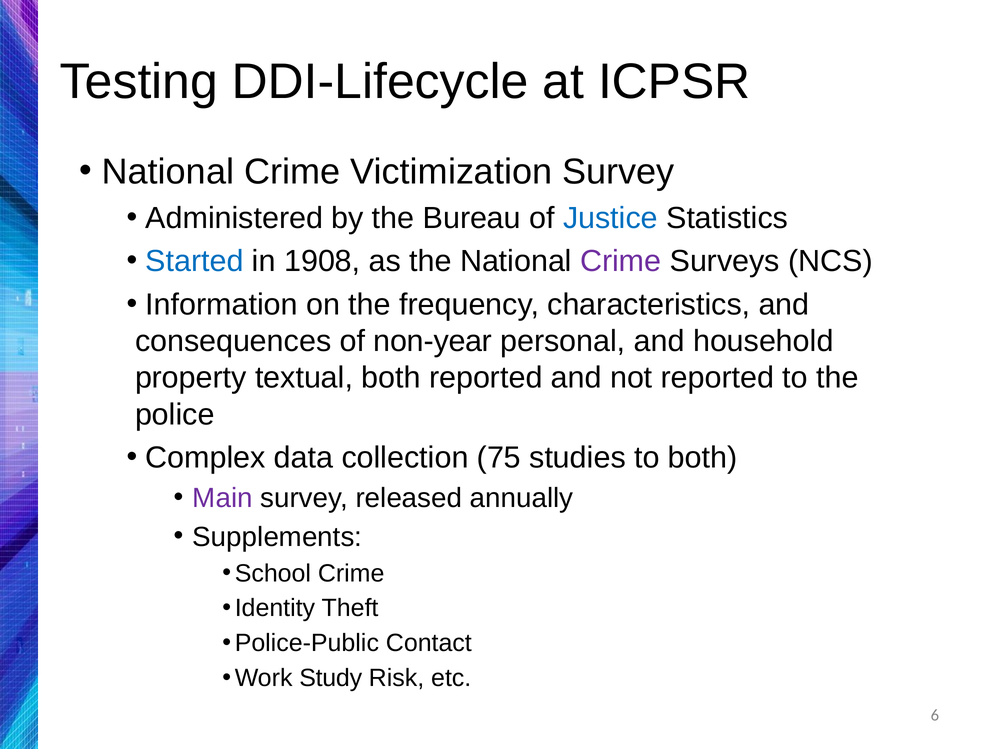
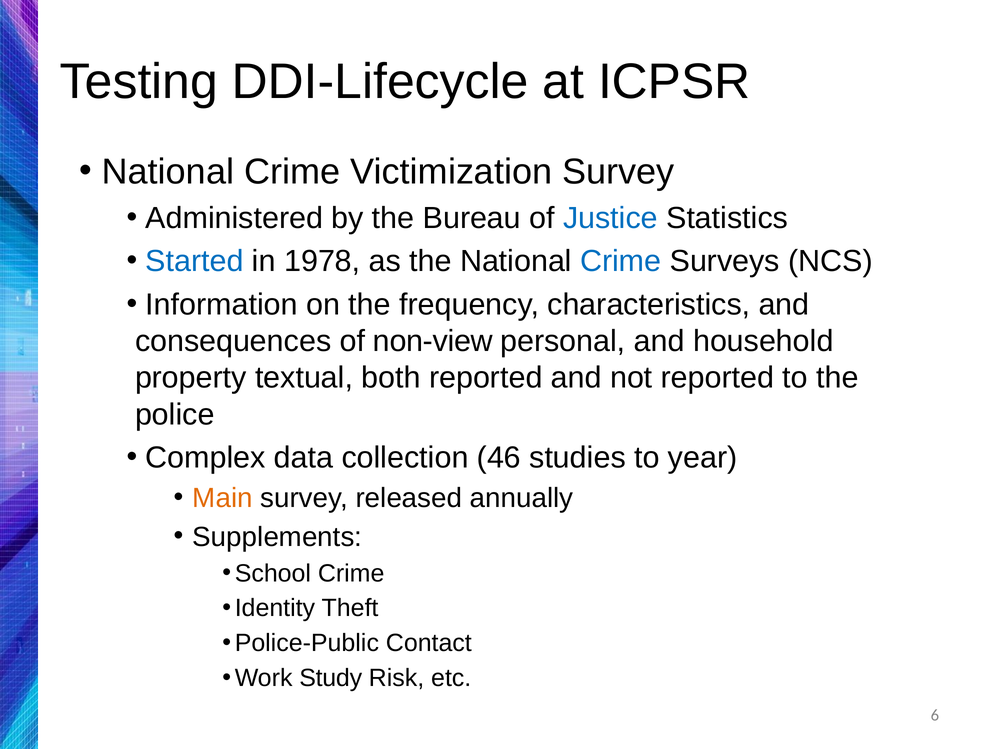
1908: 1908 -> 1978 (322, 262)
Crime colour: purple -> blue (621, 262)
non-year: non-year -> non-view (433, 341)
75: 75 -> 46 (499, 458)
to both: both -> year (703, 458)
Main colour: purple -> orange (223, 498)
